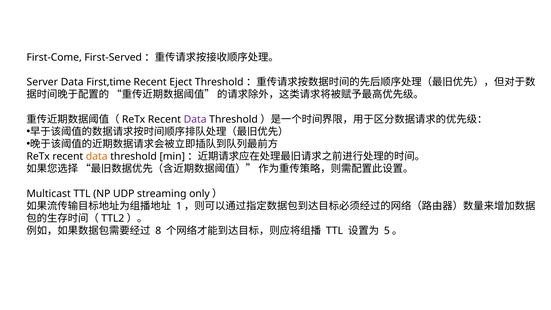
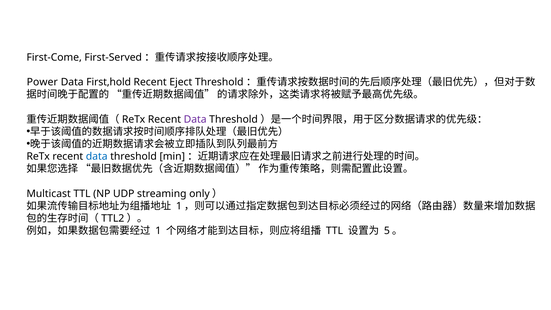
Server: Server -> Power (42, 82)
First,time: First,time -> First,hold (109, 82)
data colour: orange -> blue (97, 156)
8: 8 -> 1 (158, 231)
